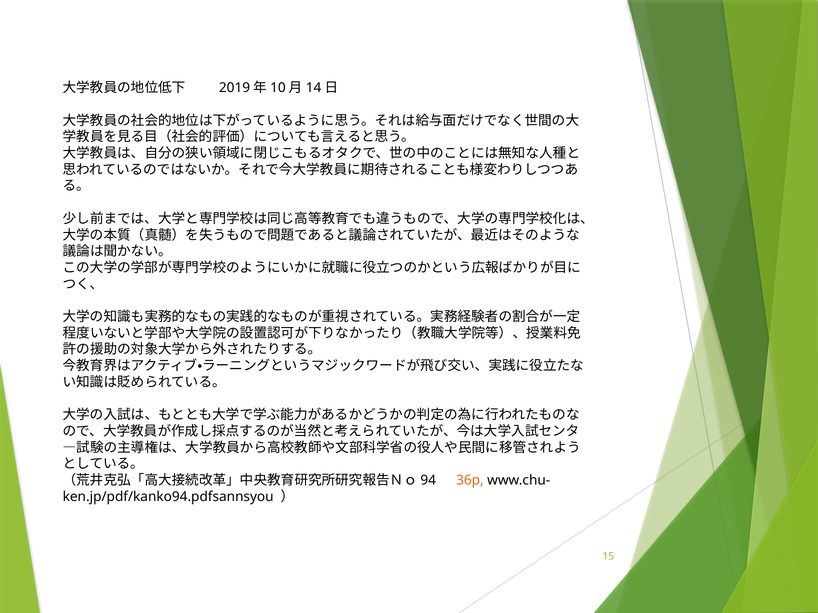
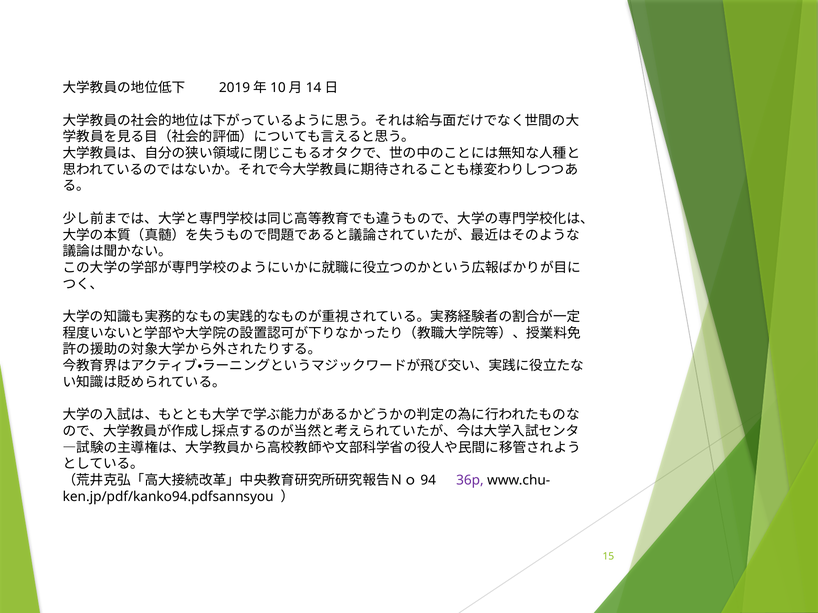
36p colour: orange -> purple (470, 481)
